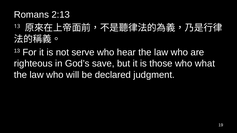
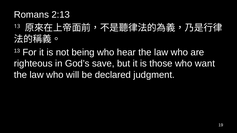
serve: serve -> being (83, 52)
what: what -> want (205, 64)
